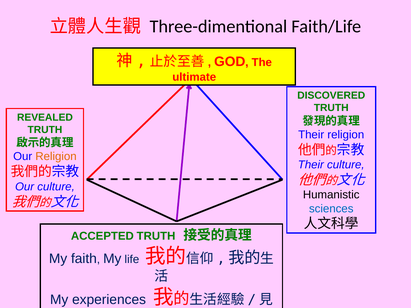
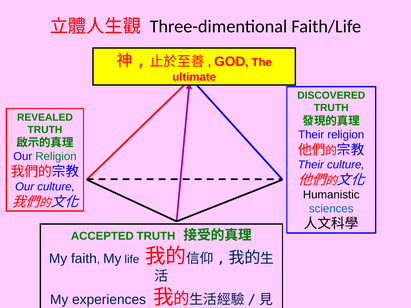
Religion colour: orange -> green (56, 157)
